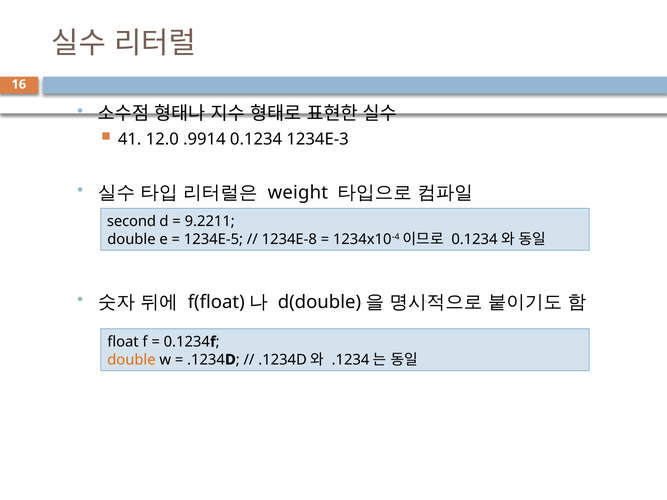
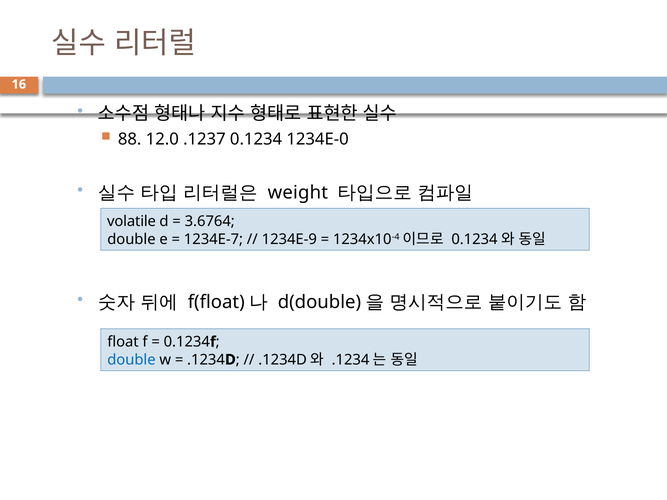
41: 41 -> 88 (130, 139)
.9914: .9914 -> .1237 (204, 139)
1234E-3: 1234E-3 -> 1234E-0 (318, 139)
second: second -> volatile (132, 222)
9.2211: 9.2211 -> 3.6764 (210, 222)
1234E-5: 1234E-5 -> 1234E-7 (213, 239)
1234E-8: 1234E-8 -> 1234E-9 (289, 239)
double colour: orange -> blue (131, 360)
